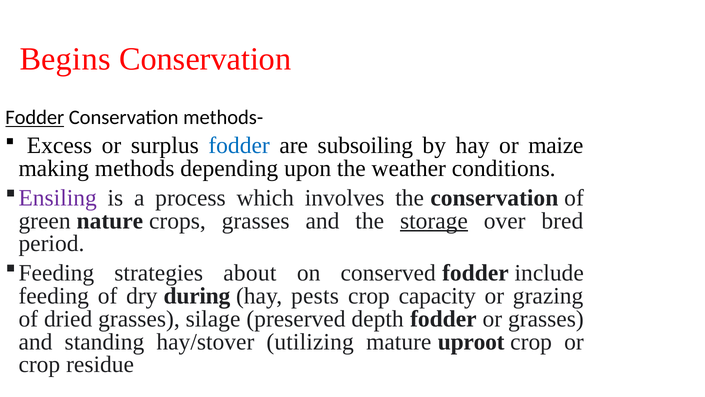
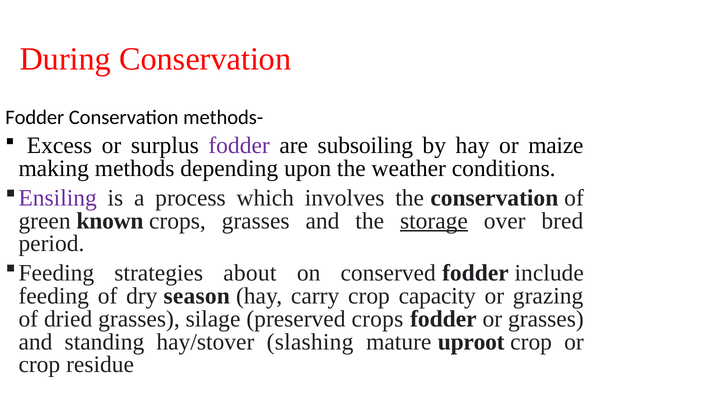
Begins: Begins -> During (65, 59)
Fodder underline: present -> none (35, 117)
fodder colour: blue -> purple (239, 145)
nature: nature -> known (110, 220)
during: during -> season (197, 296)
pests: pests -> carry (315, 296)
preserved depth: depth -> crops (377, 319)
utilizing: utilizing -> slashing (310, 341)
